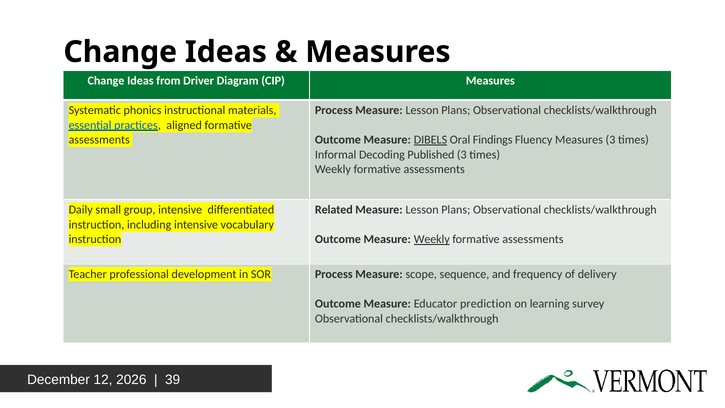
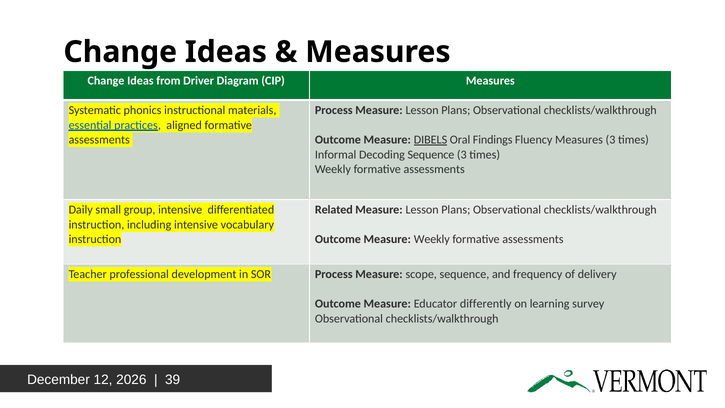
Decoding Published: Published -> Sequence (431, 155)
Weekly underline: present -> none (432, 239)
prediction: prediction -> differently (486, 304)
